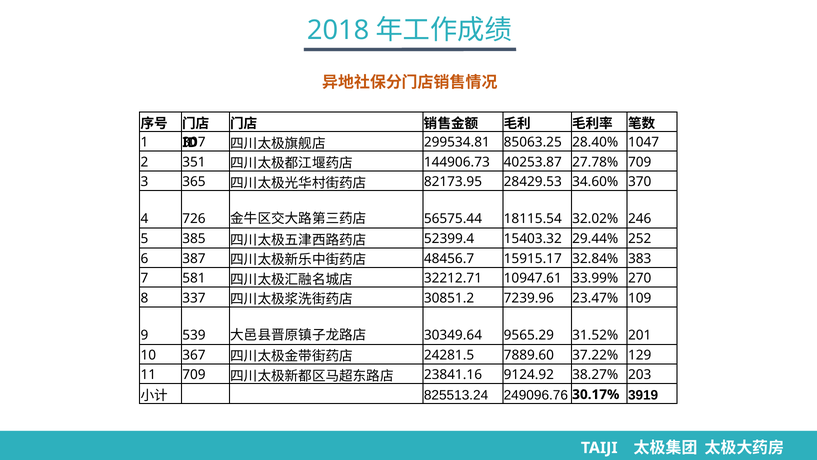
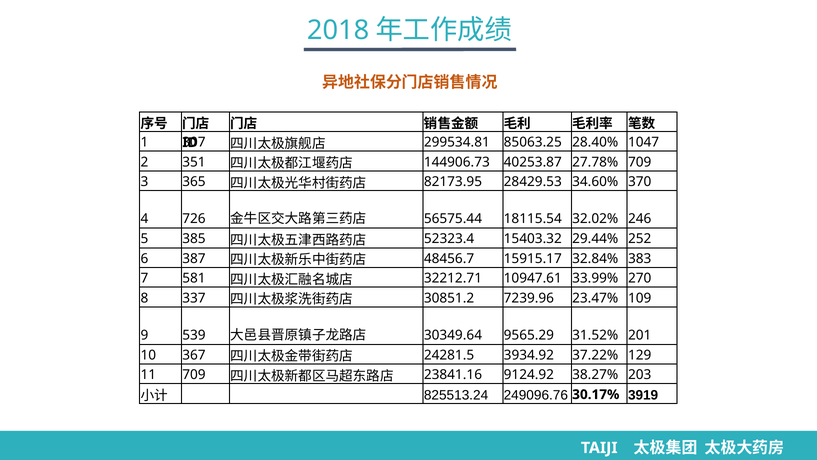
52399.4: 52399.4 -> 52323.4 (449, 239)
7889.60: 7889.60 -> 3934.92 (529, 355)
